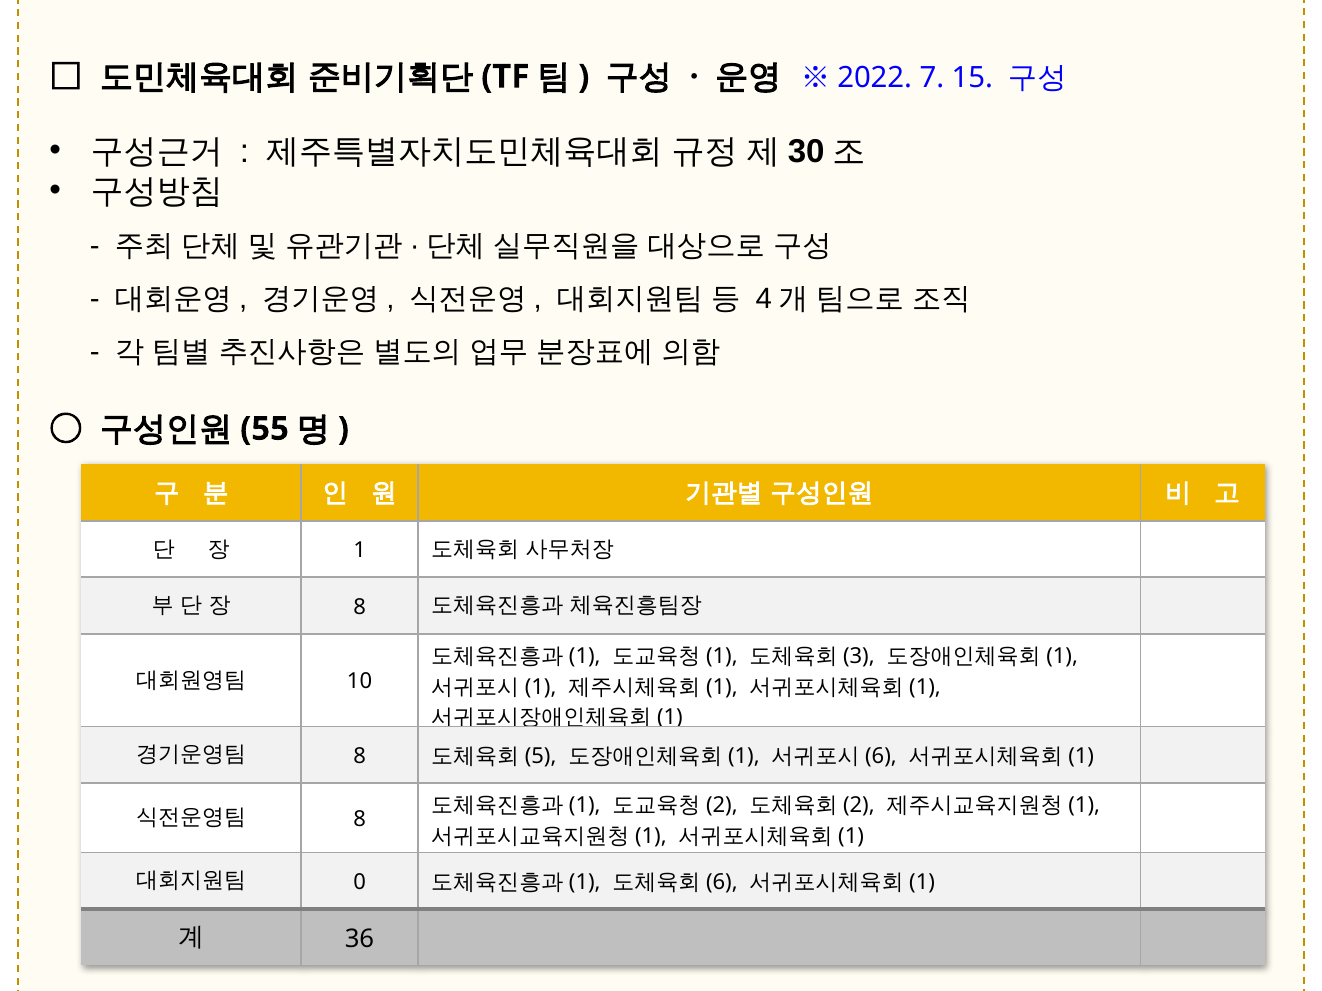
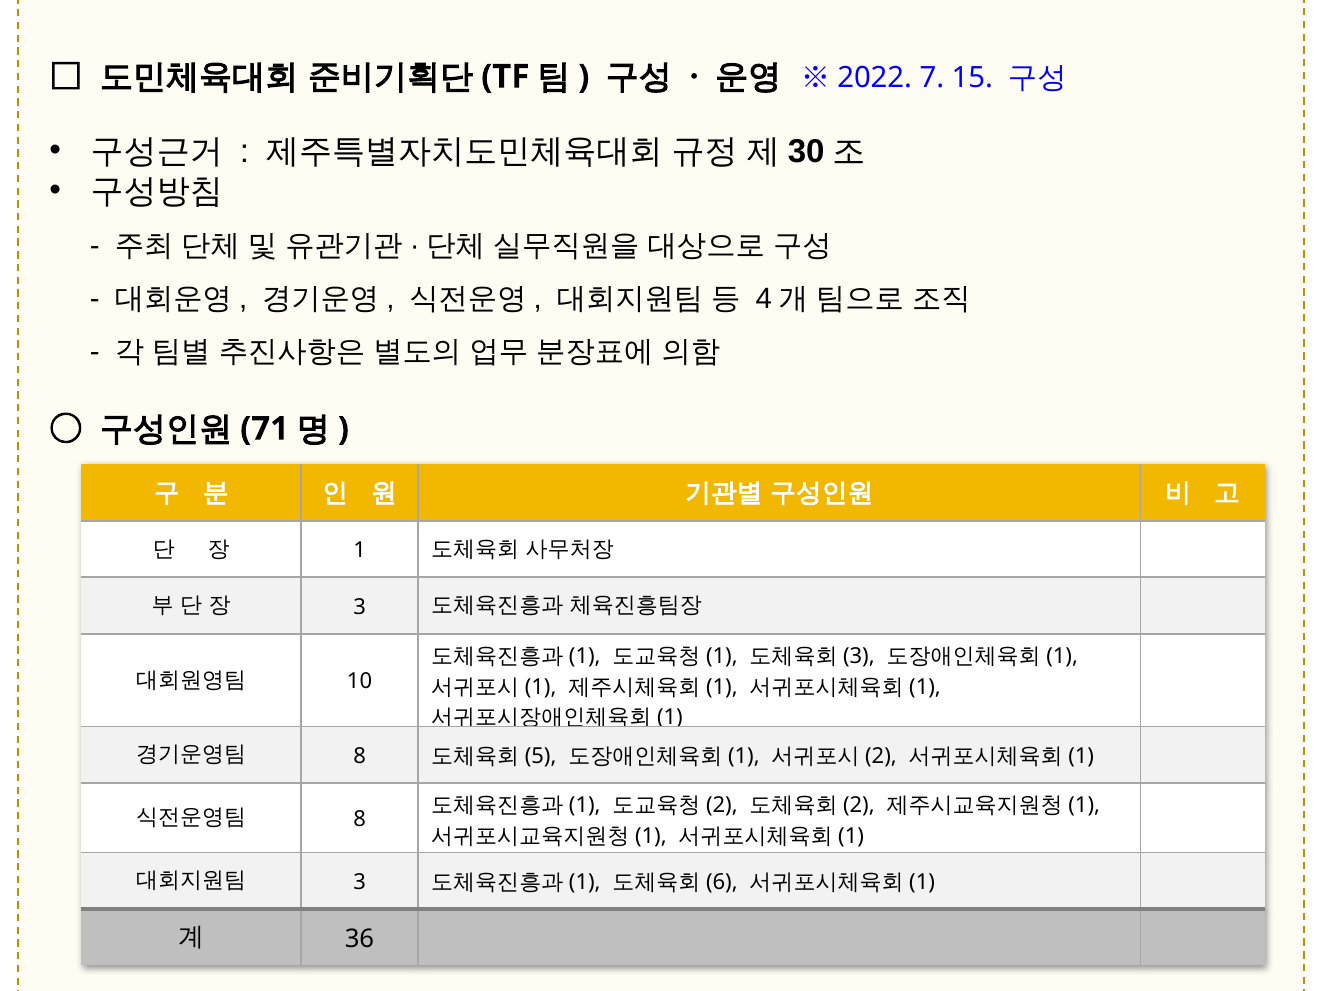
55: 55 -> 71 (265, 429)
8: 8 -> 3 (360, 607)
6: 6 -> 2 (881, 756)
0: 0 -> 3 (360, 882)
